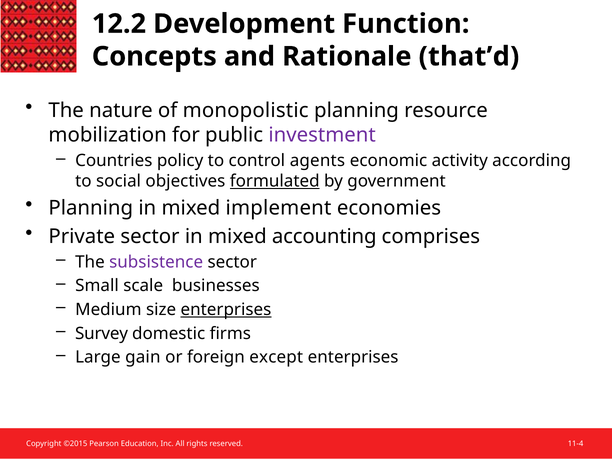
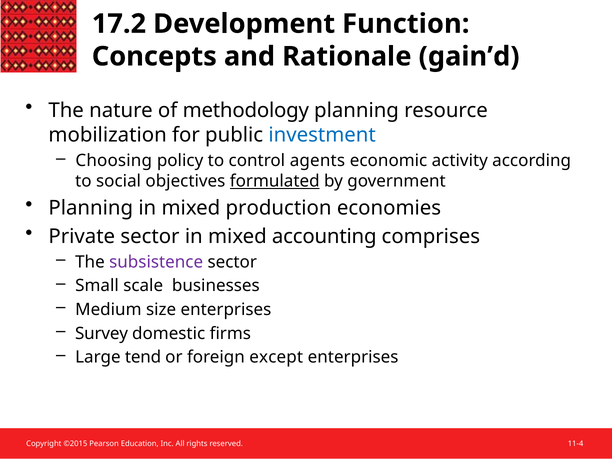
12.2: 12.2 -> 17.2 (119, 24)
that’d: that’d -> gain’d (469, 56)
monopolistic: monopolistic -> methodology (246, 111)
investment colour: purple -> blue (322, 135)
Countries: Countries -> Choosing (114, 161)
implement: implement -> production (279, 208)
enterprises underline: present -> none (226, 310)
gain: gain -> tend (143, 357)
